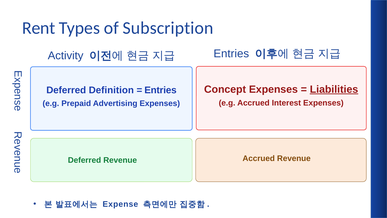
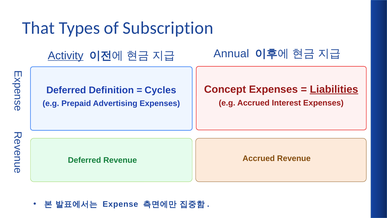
Rent: Rent -> That (39, 28)
Entries: Entries -> Annual (231, 54)
Activity underline: none -> present (66, 56)
Entries: Entries -> Cycles (160, 90)
